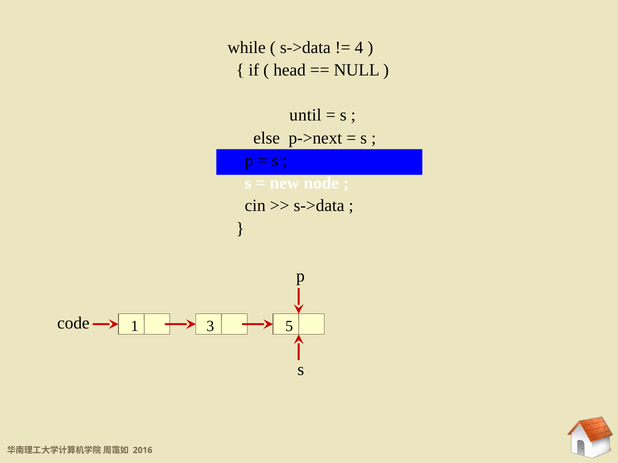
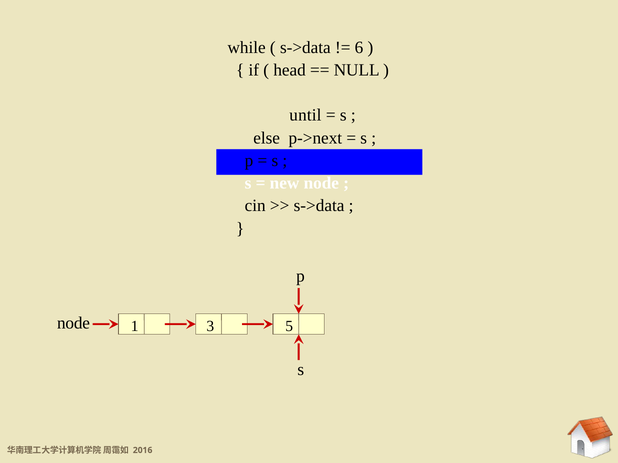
4: 4 -> 6 (359, 47)
code: code -> node (73, 324)
